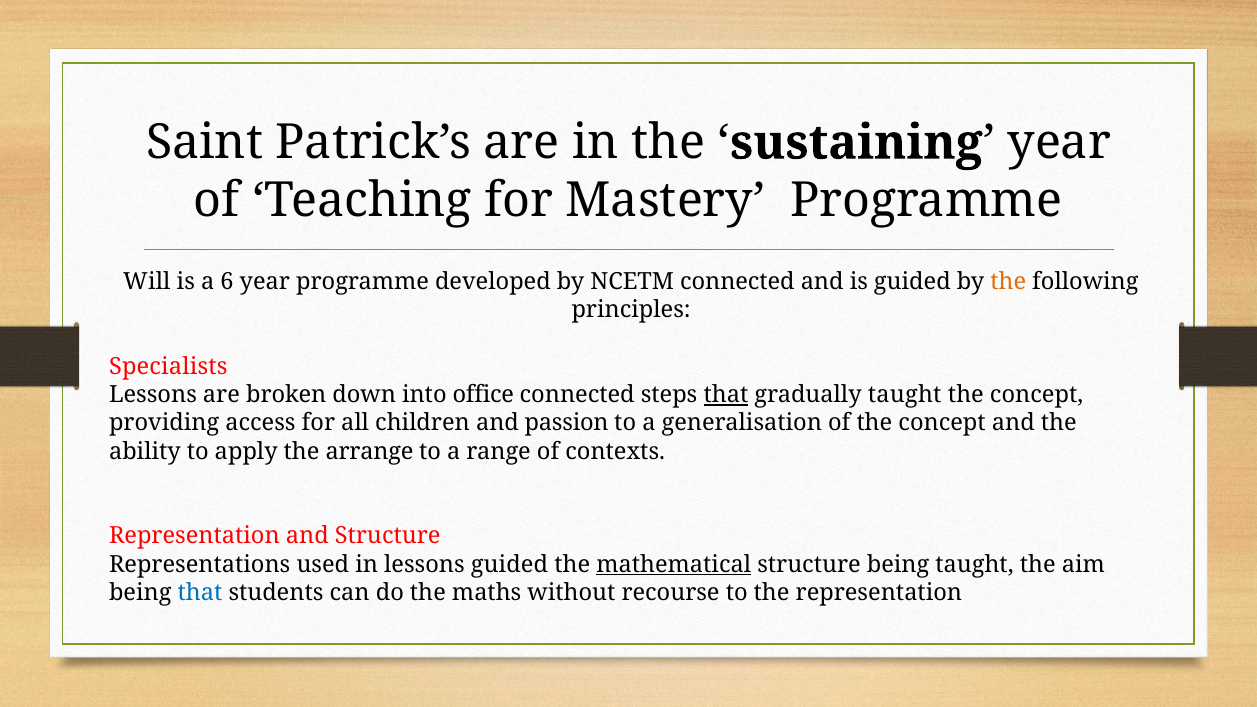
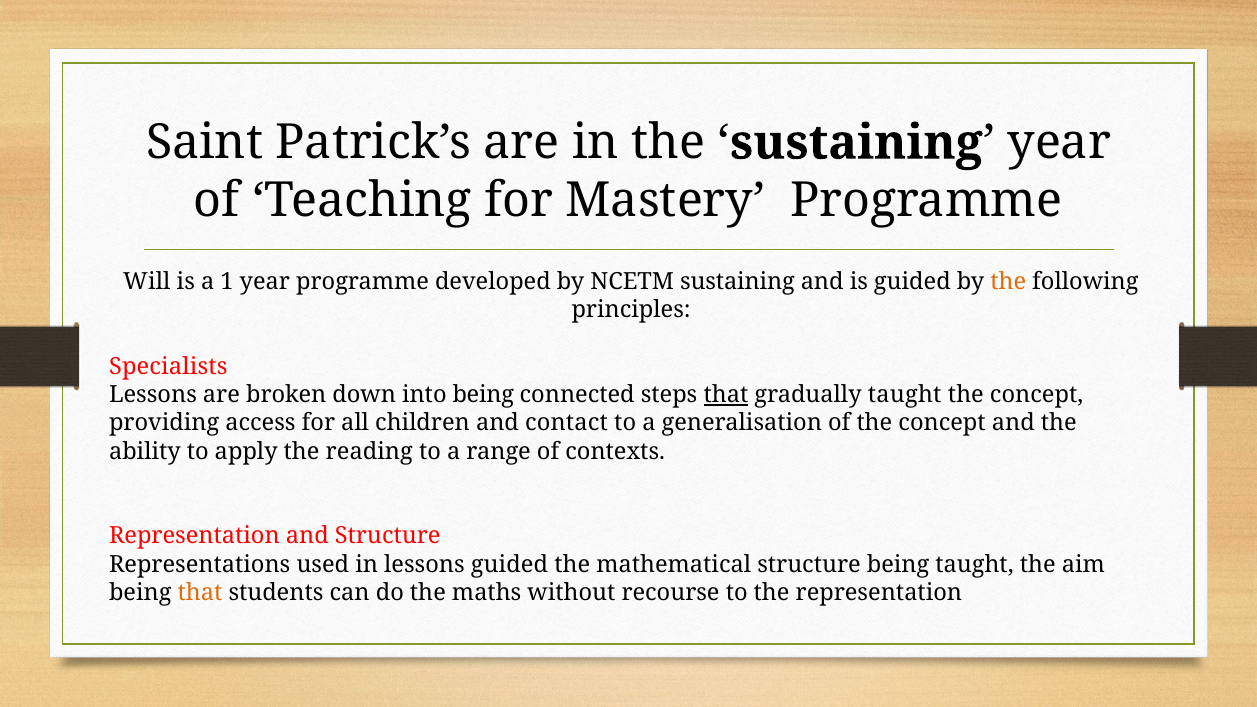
6: 6 -> 1 (227, 282)
NCETM connected: connected -> sustaining (737, 282)
into office: office -> being (483, 395)
passion: passion -> contact (566, 423)
arrange: arrange -> reading (369, 451)
mathematical underline: present -> none (674, 564)
that colour: blue -> orange (200, 593)
